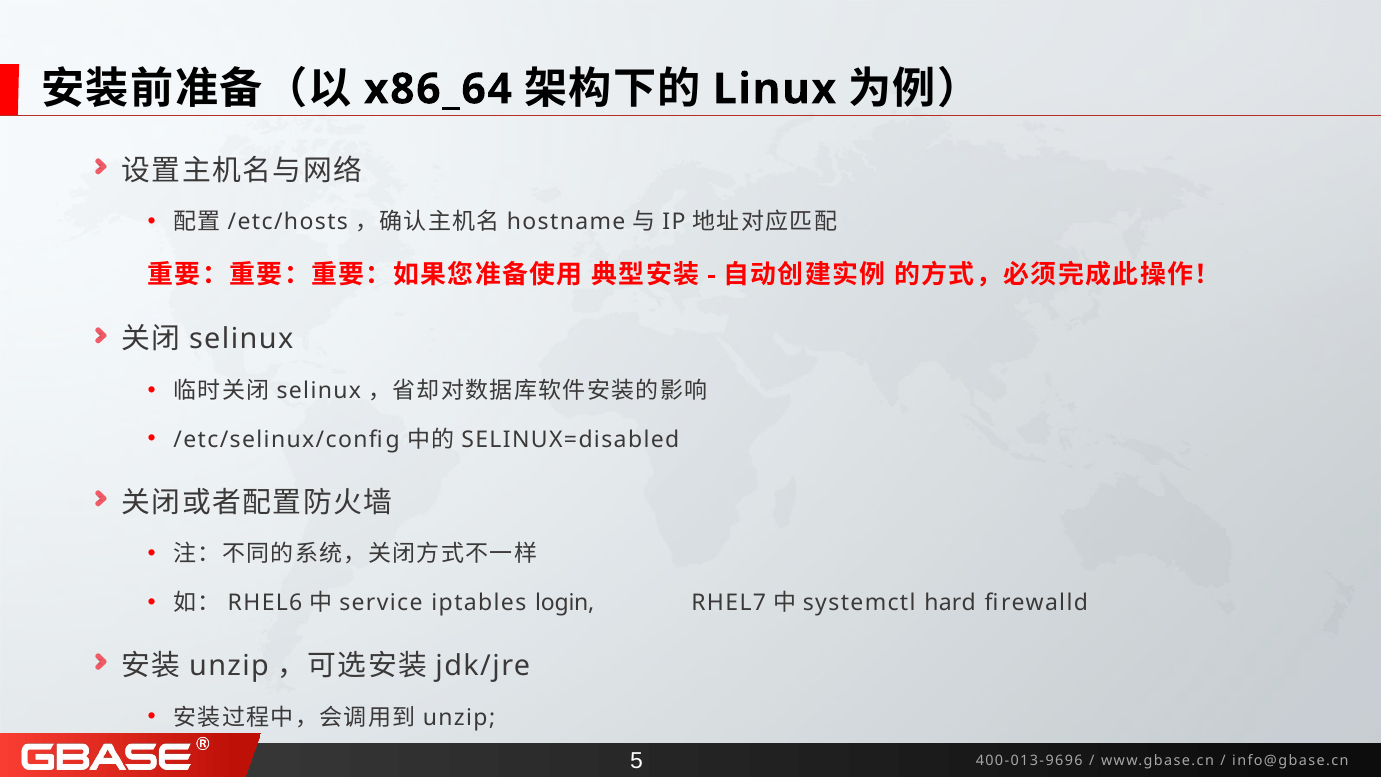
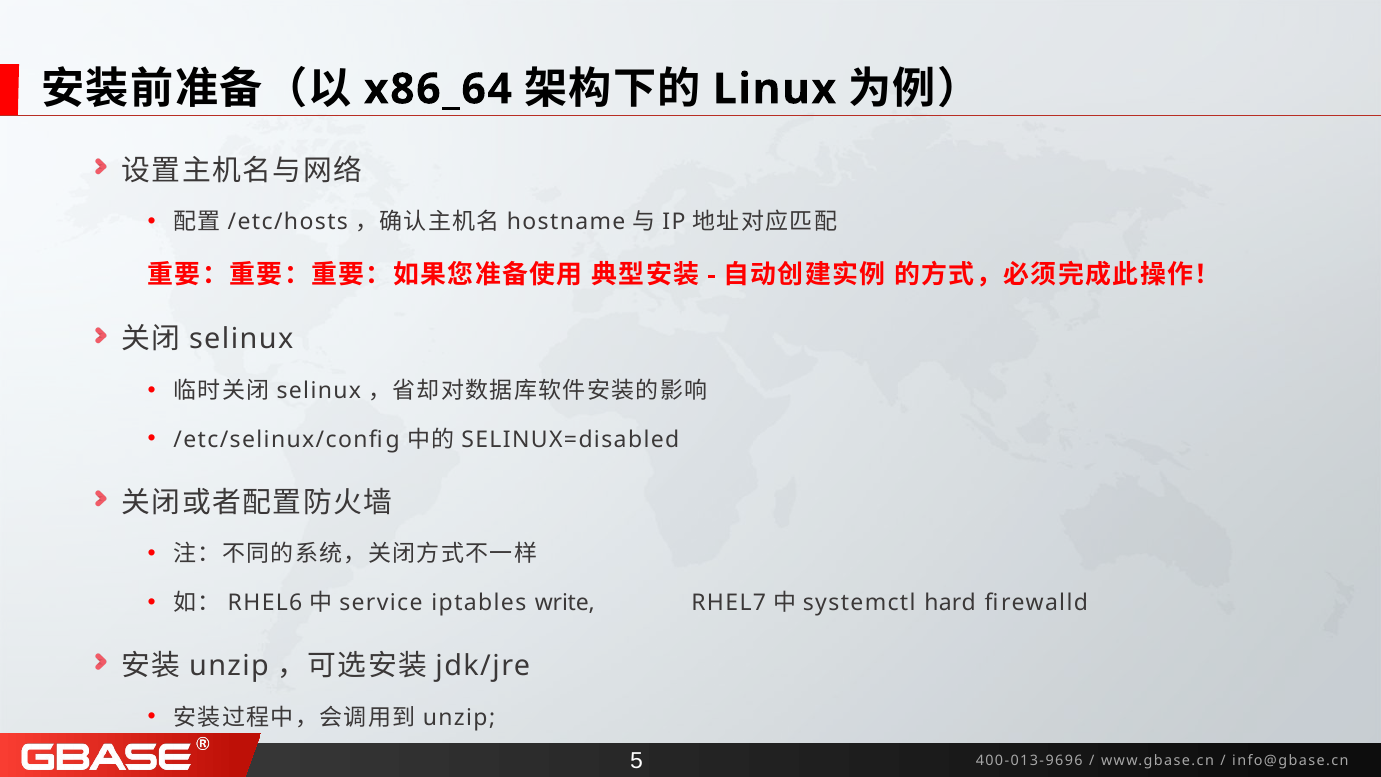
login: login -> write (565, 603)
